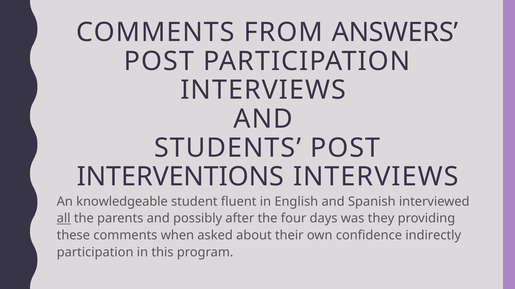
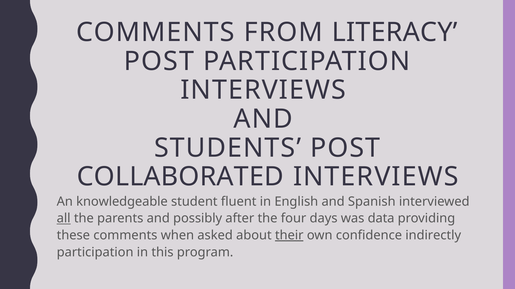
ANSWERS: ANSWERS -> LITERACY (395, 32)
INTERVENTIONS: INTERVENTIONS -> COLLABORATED (180, 177)
they: they -> data (381, 219)
their underline: none -> present (289, 236)
